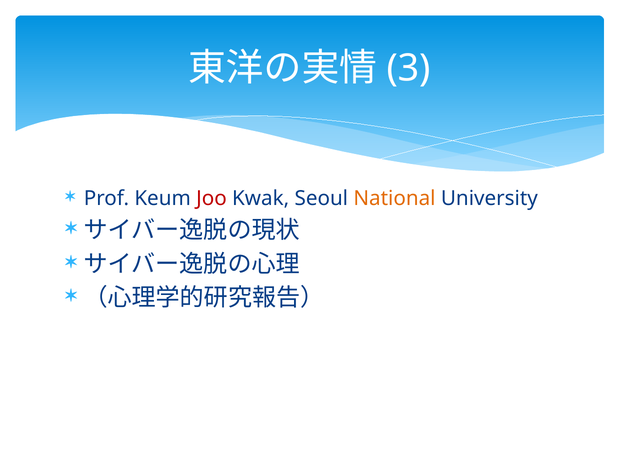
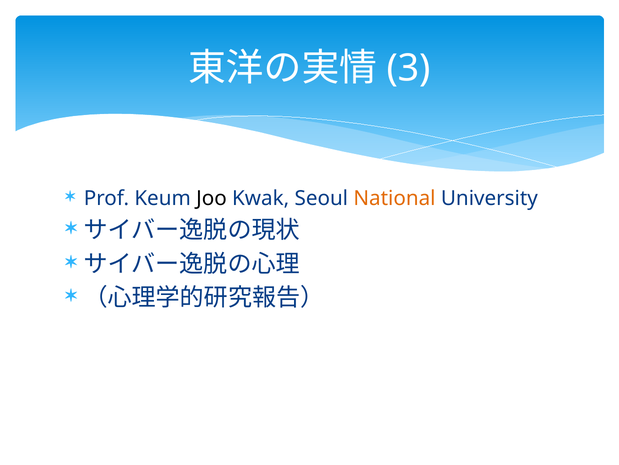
Joo colour: red -> black (211, 198)
